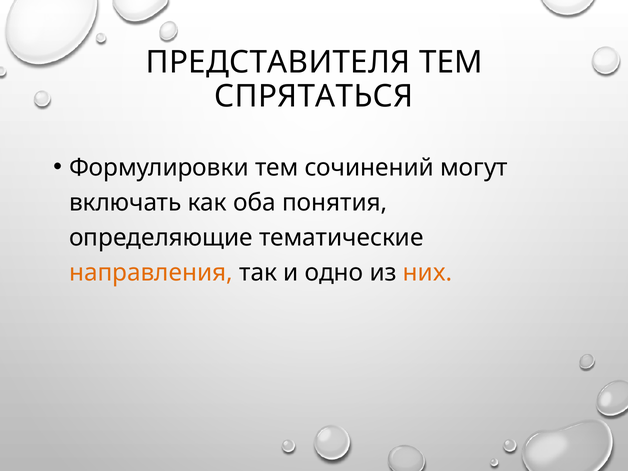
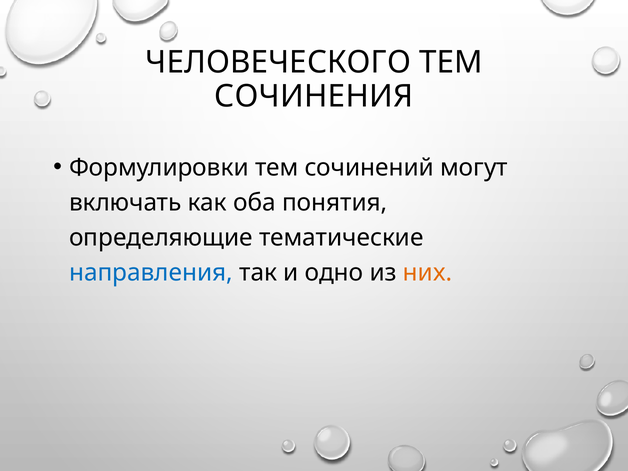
ПРЕДСТАВИТЕЛЯ: ПРЕДСТАВИТЕЛЯ -> ЧЕЛОВЕЧЕСКОГО (278, 62)
СПРЯТАТЬСЯ: СПРЯТАТЬСЯ -> СОЧИНЕНИЯ (314, 96)
направления colour: orange -> blue (151, 273)
